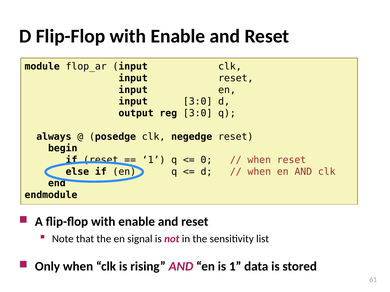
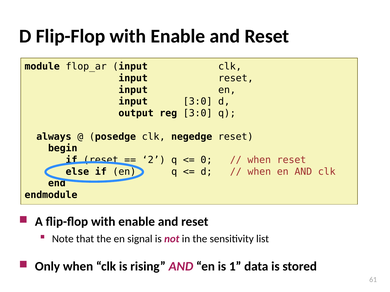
1: 1 -> 2 (154, 160)
